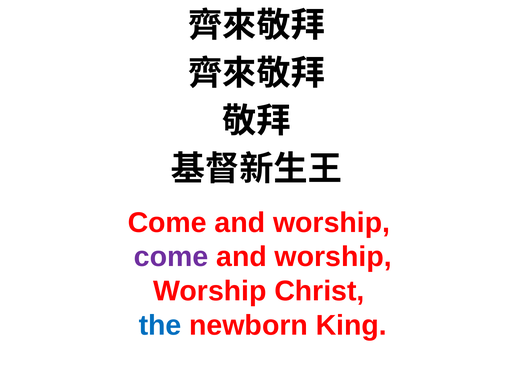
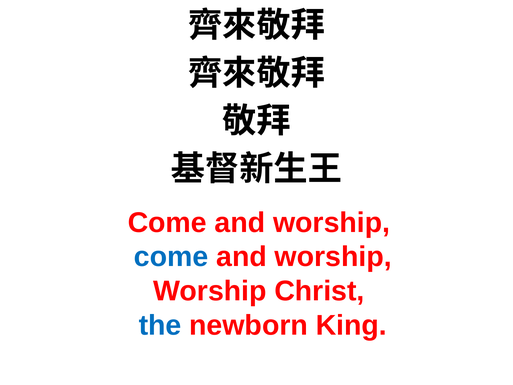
come colour: purple -> blue (171, 257)
